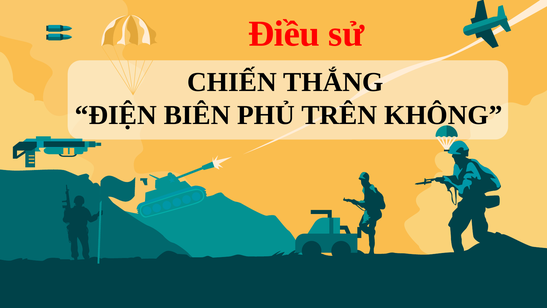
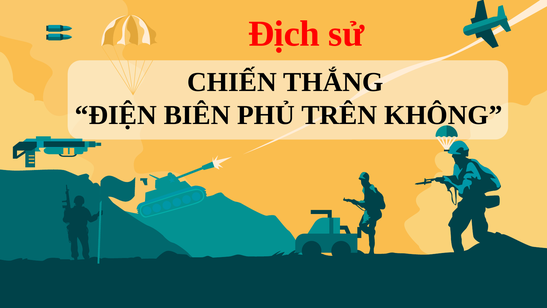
Điều: Điều -> Địch (284, 34)
